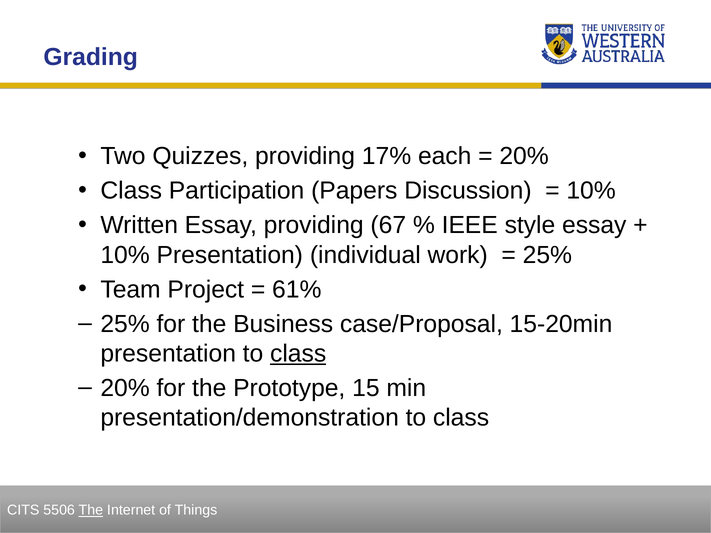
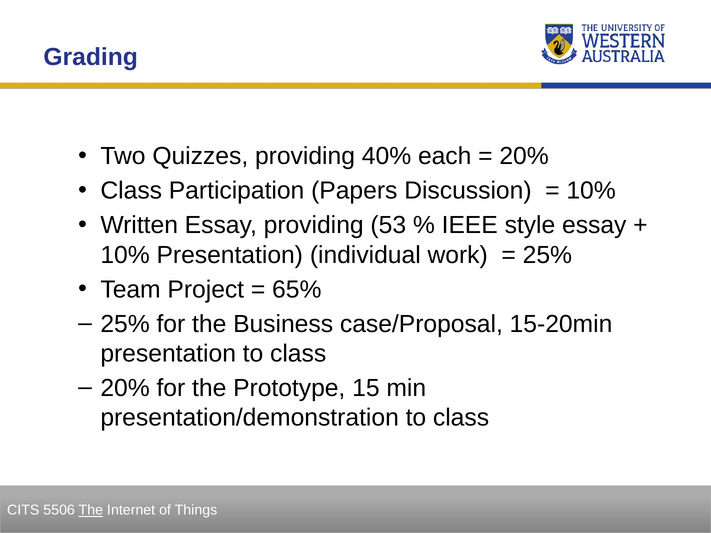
17%: 17% -> 40% (387, 156)
67: 67 -> 53 (388, 225)
61%: 61% -> 65% (297, 290)
class underline: present -> none (298, 354)
